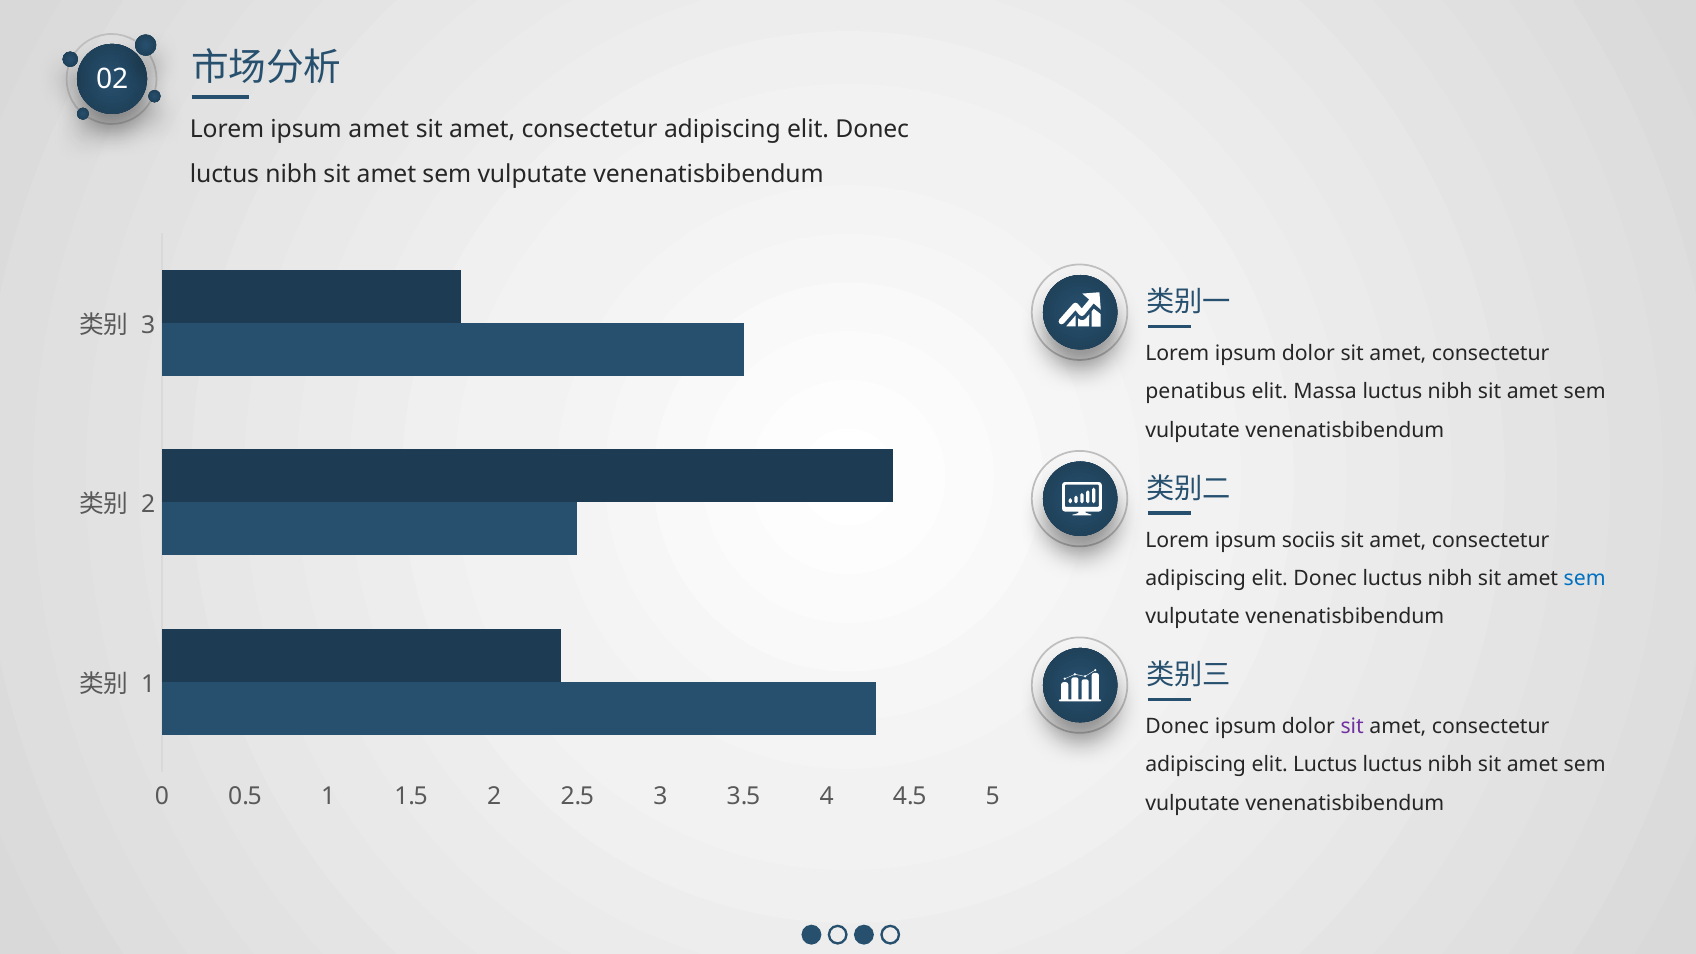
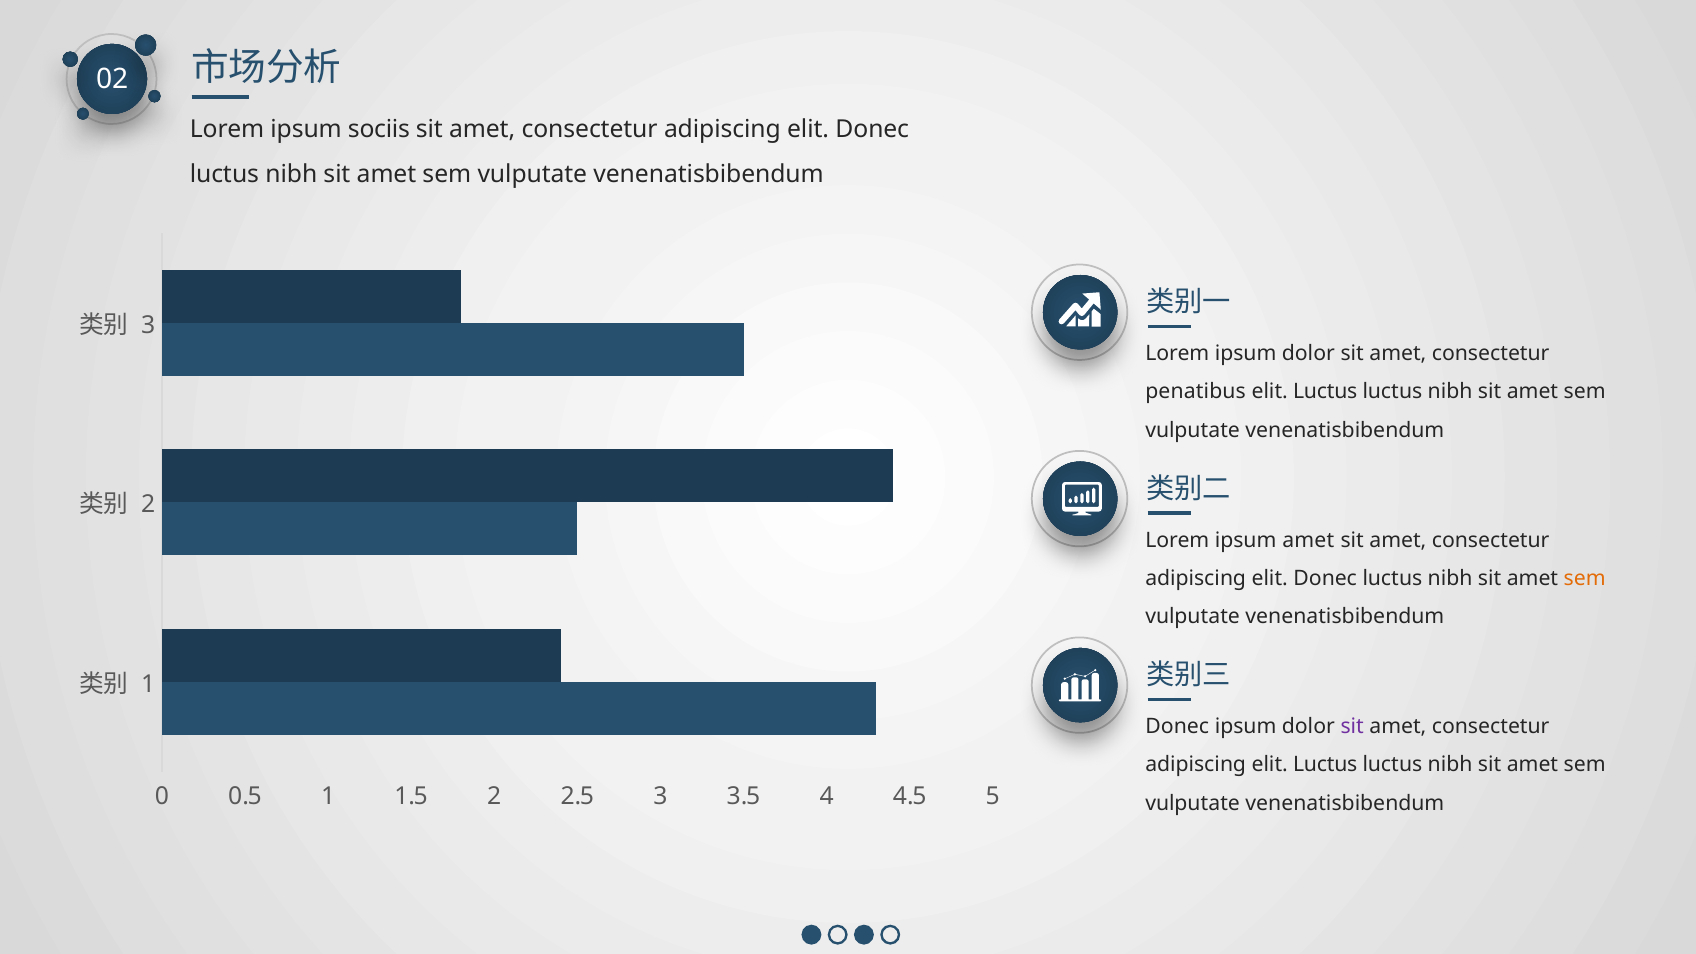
ipsum amet: amet -> sociis (379, 130)
Massa: Massa -> Luctus (1325, 392)
ipsum sociis: sociis -> amet (1308, 540)
sem colour: blue -> orange (1585, 578)
